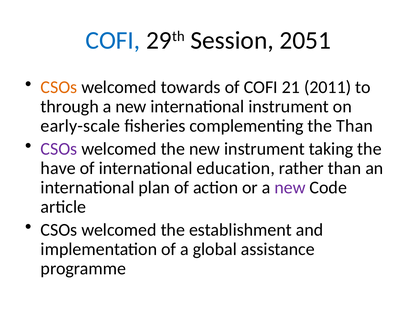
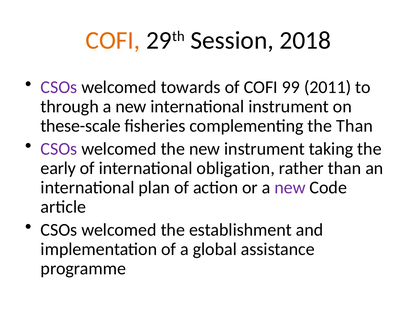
COFI colour: blue -> orange (113, 40)
2051: 2051 -> 2018 (305, 40)
CSOs colour: orange -> purple (59, 87)
21: 21 -> 99 (291, 87)
early-scale: early-scale -> these-scale (81, 126)
have: have -> early (58, 168)
education: education -> obligation (236, 168)
